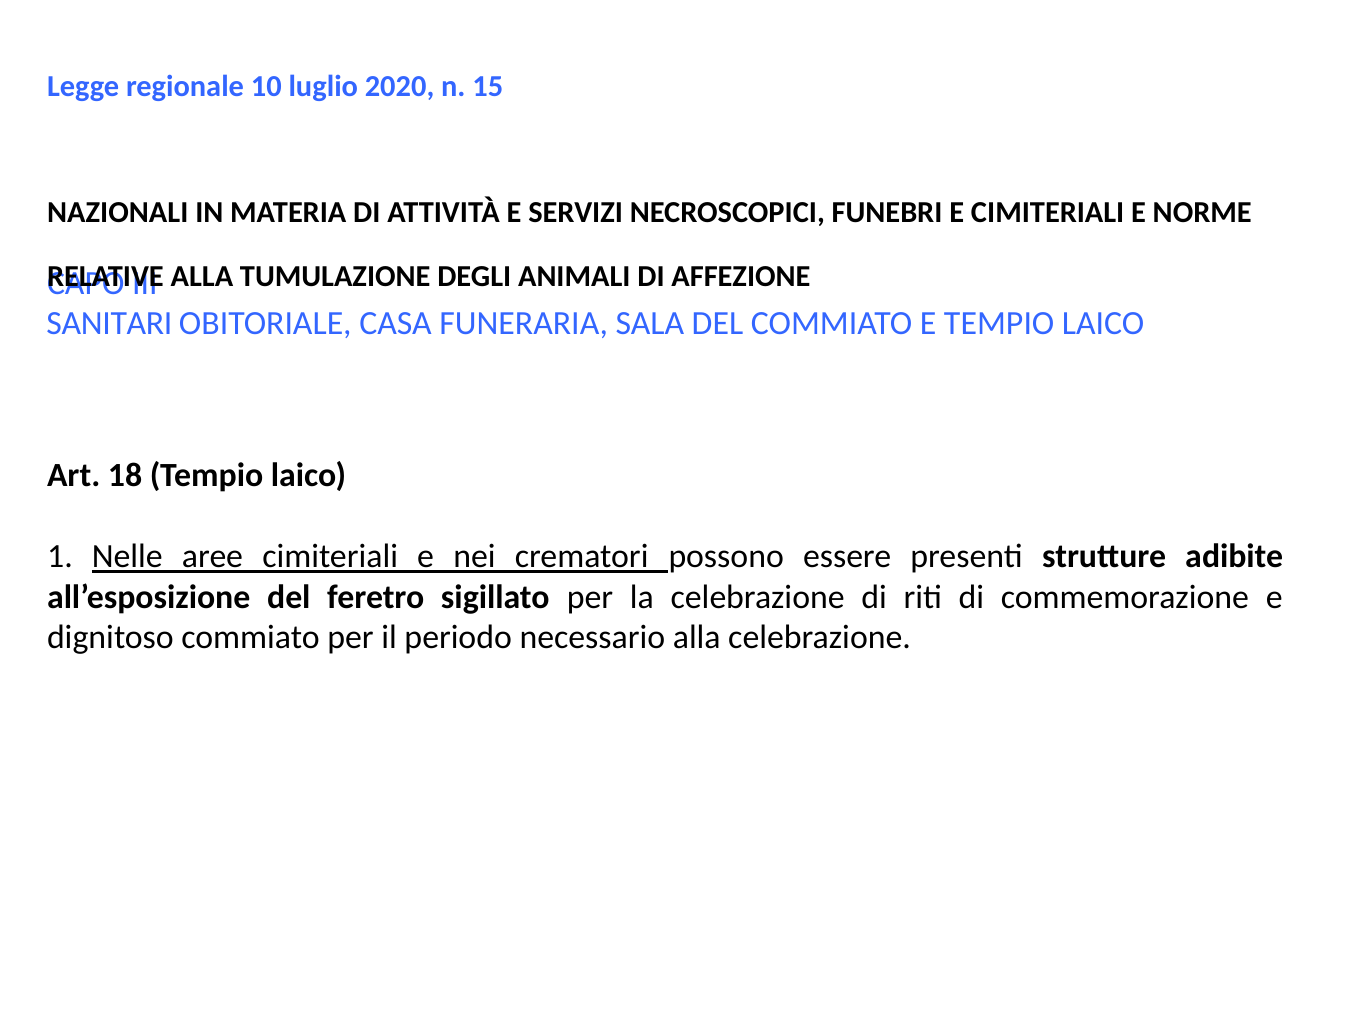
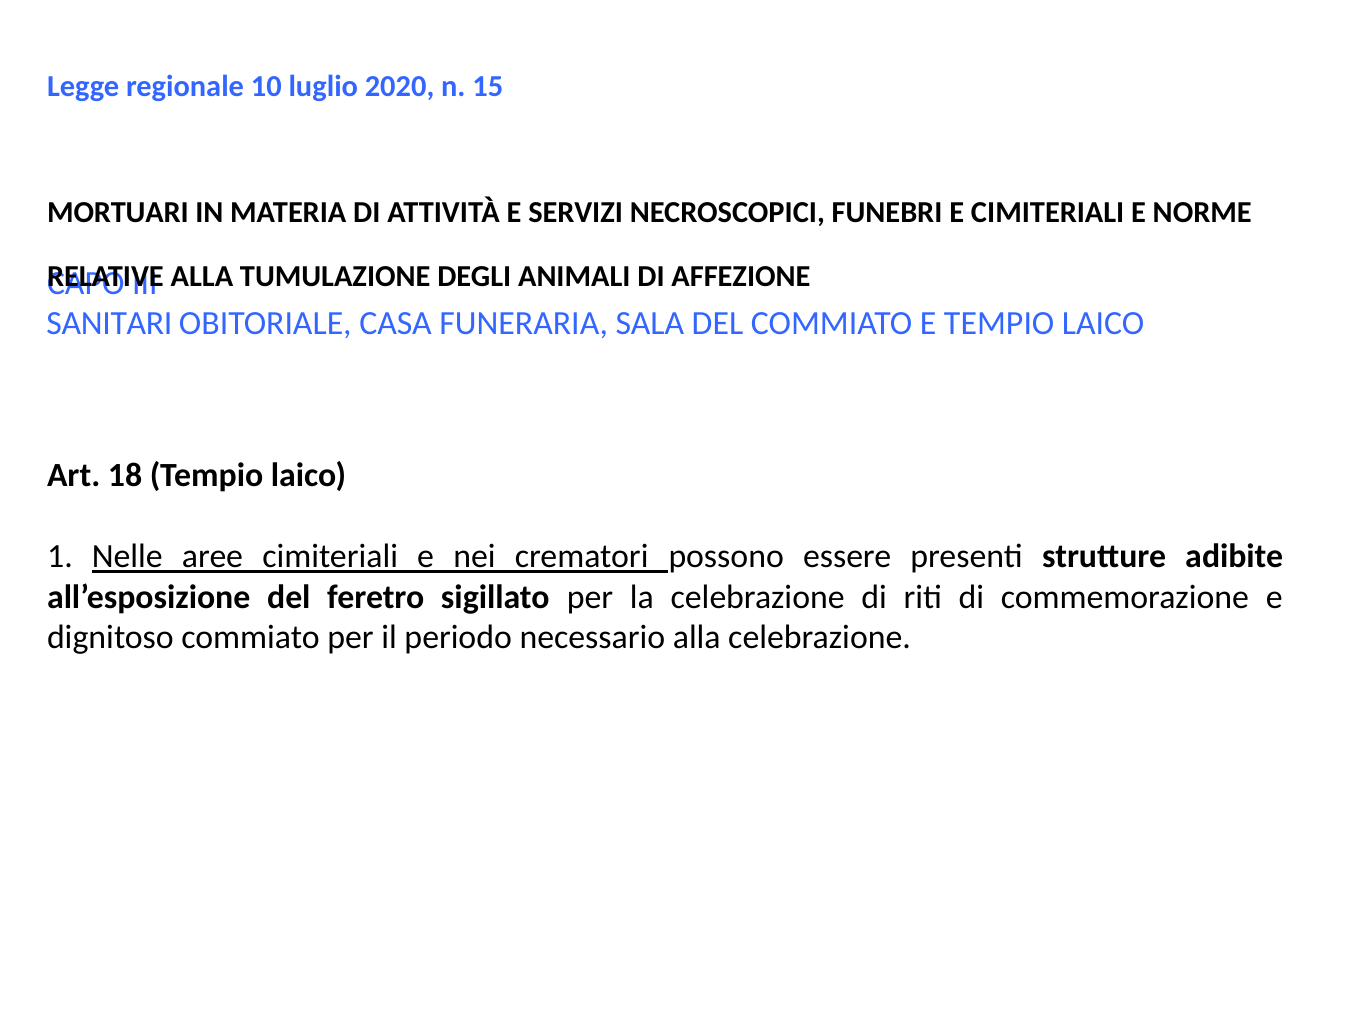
NAZIONALI: NAZIONALI -> MORTUARI (118, 213)
